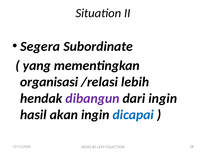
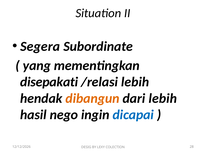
organisasi: organisasi -> disepakati (49, 82)
dibangun colour: purple -> orange (92, 99)
dari ingin: ingin -> lebih (163, 99)
akan: akan -> nego (64, 115)
